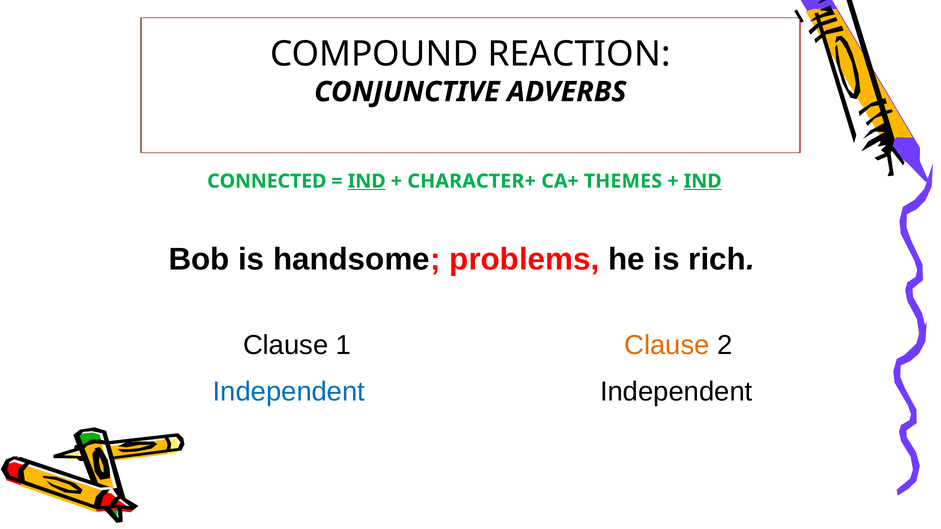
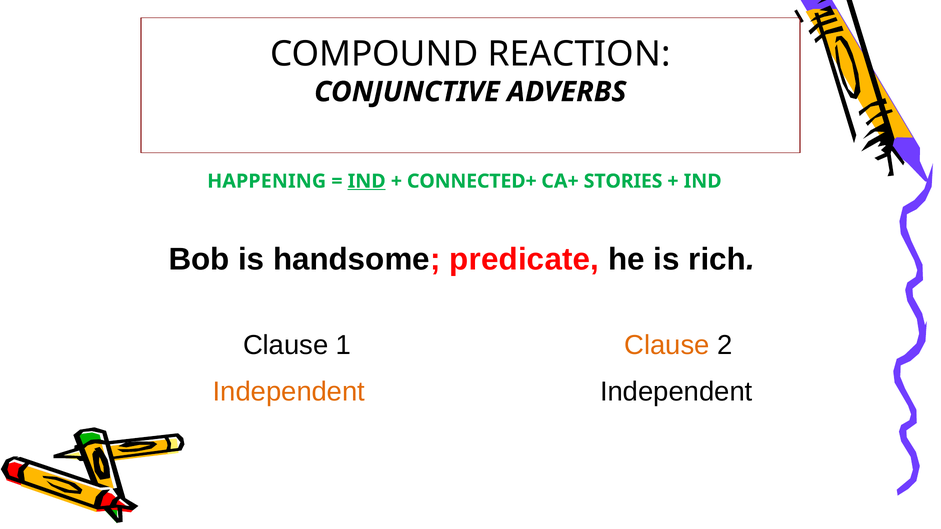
CONNECTED: CONNECTED -> HAPPENING (267, 181)
CHARACTER+: CHARACTER+ -> CONNECTED+ (472, 181)
THEMES: THEMES -> STORIES (623, 181)
IND underline: present -> none (703, 181)
problems: problems -> predicate (524, 260)
Independent colour: blue -> orange (289, 392)
